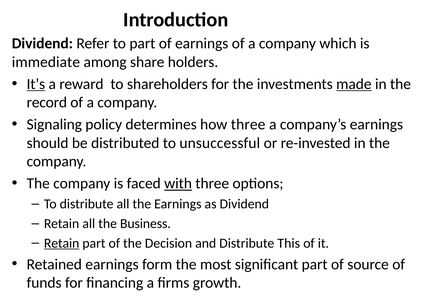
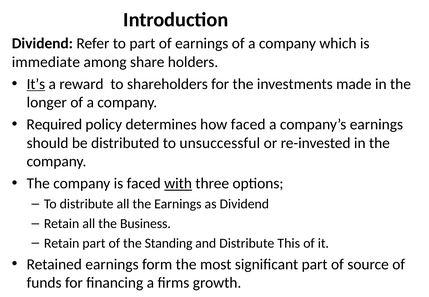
made underline: present -> none (354, 84)
record: record -> longer (47, 103)
Signaling: Signaling -> Required (54, 125)
how three: three -> faced (248, 125)
Retain underline: present -> none (62, 243)
Decision: Decision -> Standing (169, 243)
